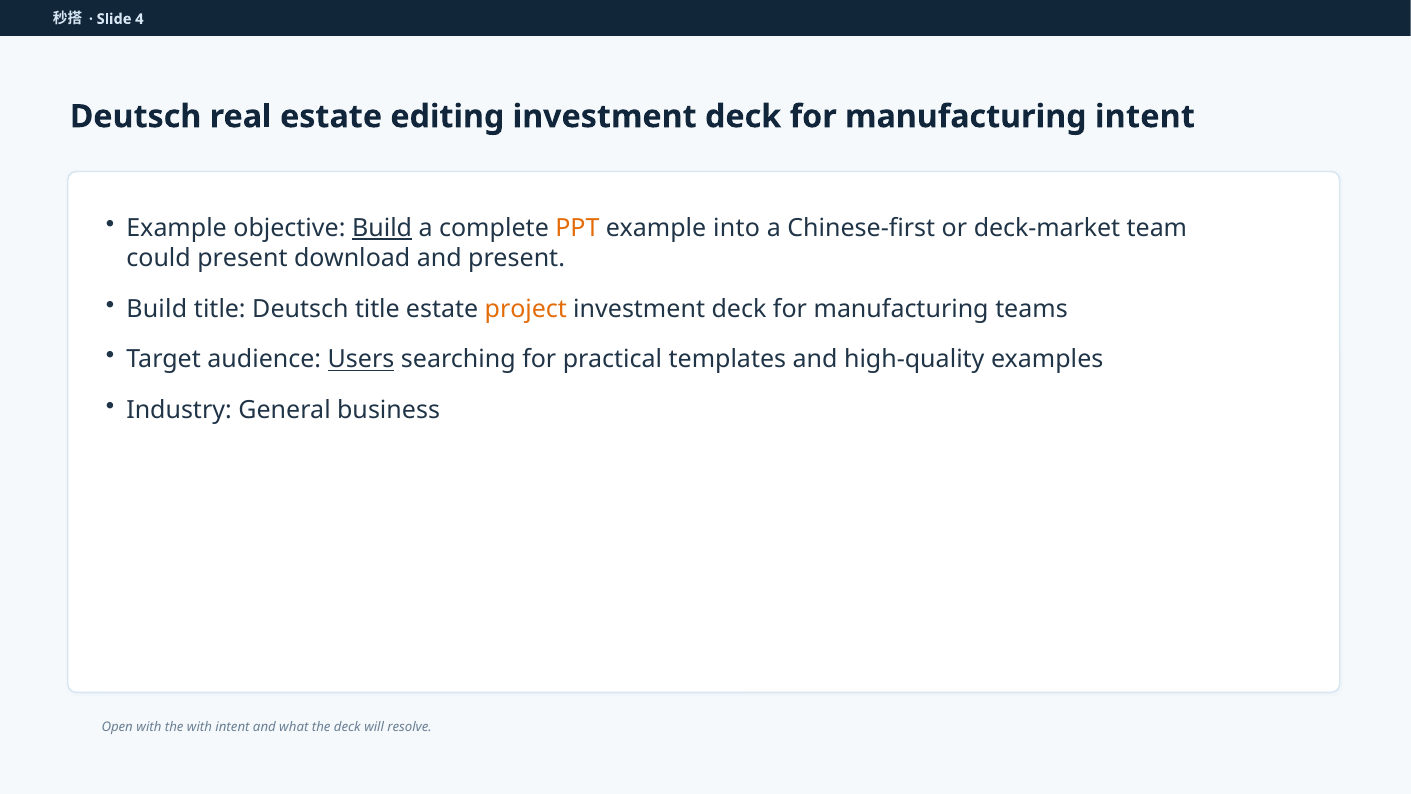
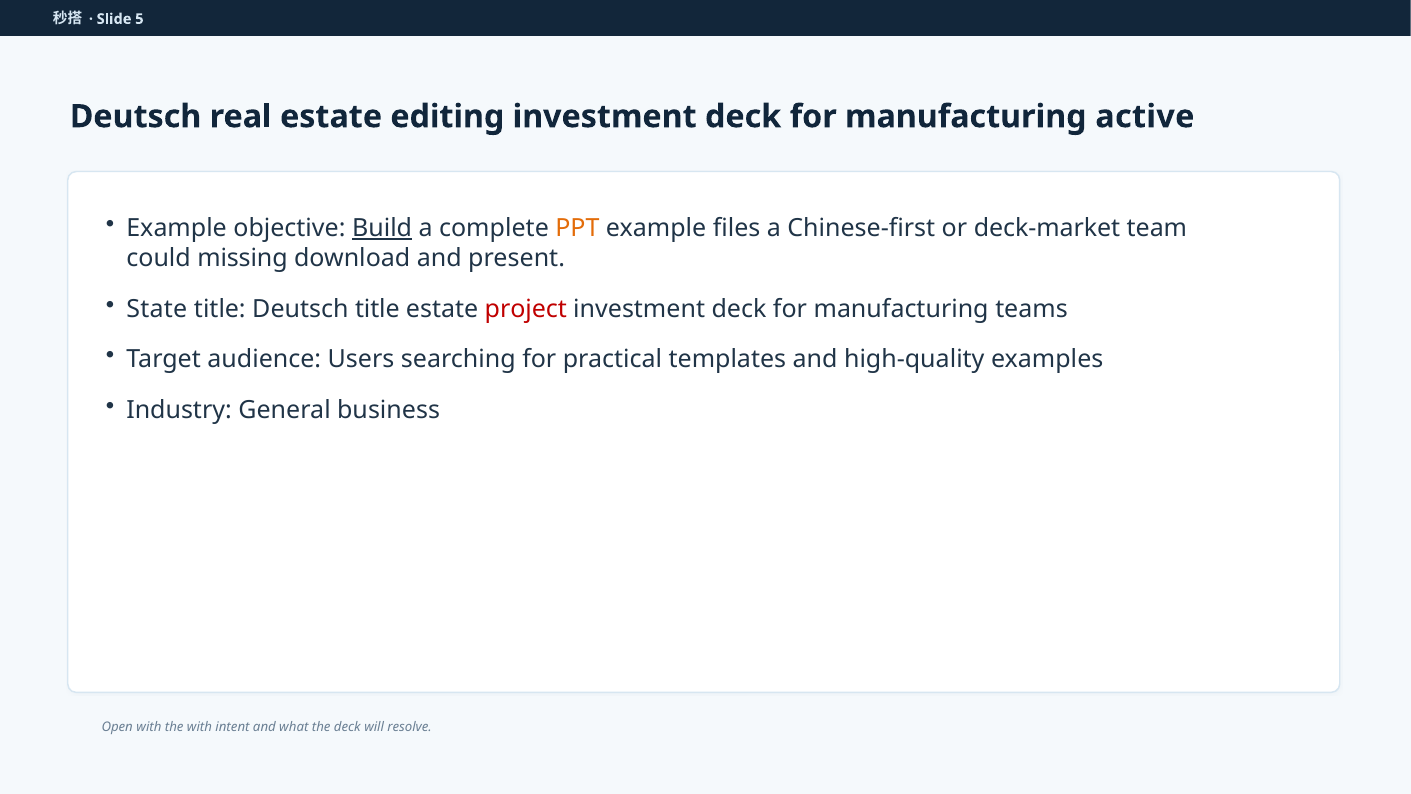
4: 4 -> 5 (139, 19)
manufacturing intent: intent -> active (1145, 117)
into: into -> files (737, 228)
could present: present -> missing (242, 258)
Build: Build -> State (157, 309)
project colour: orange -> red (526, 309)
Users underline: present -> none (361, 360)
